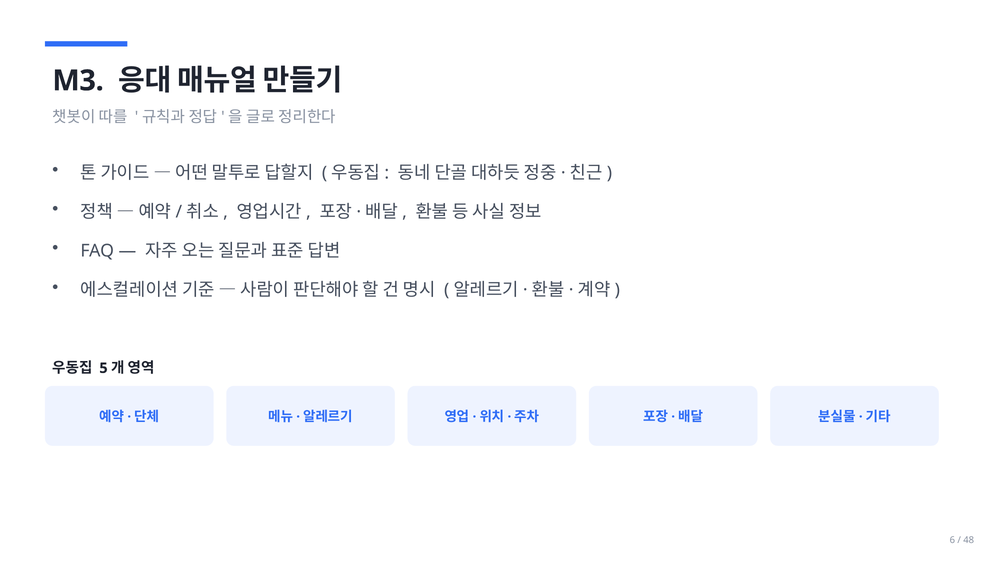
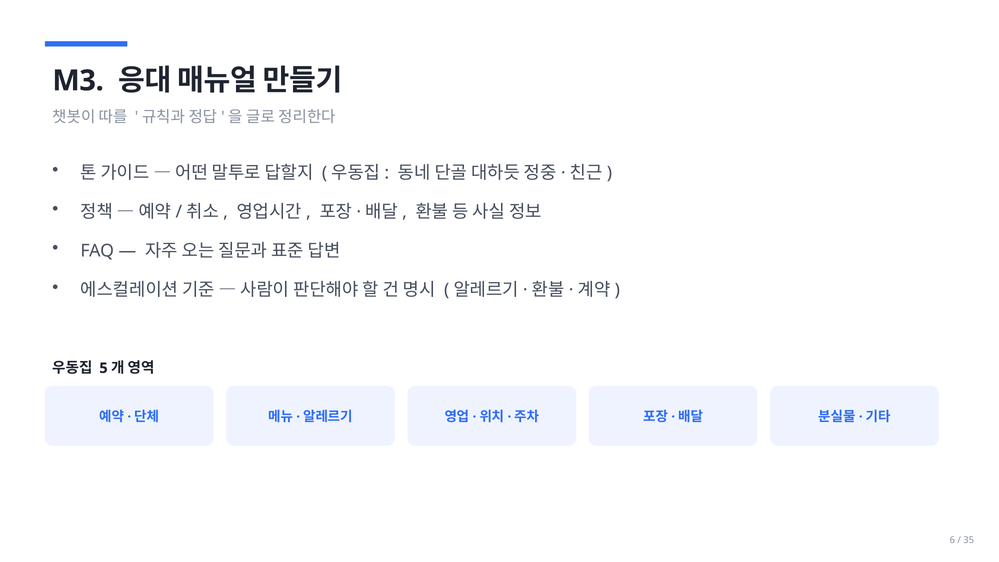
48: 48 -> 35 (969, 540)
